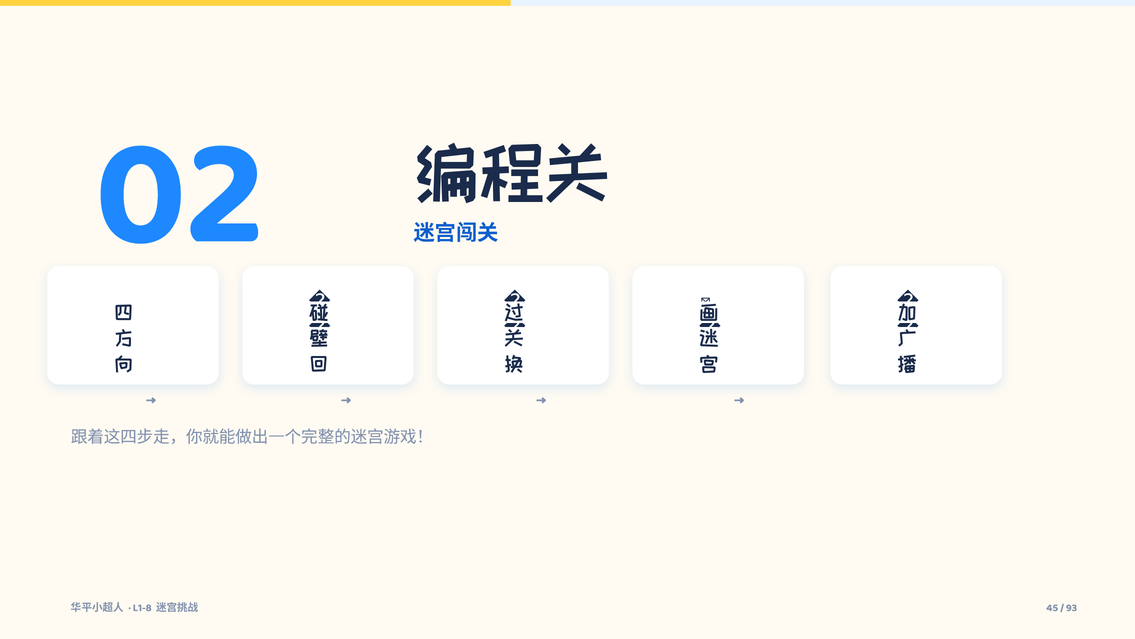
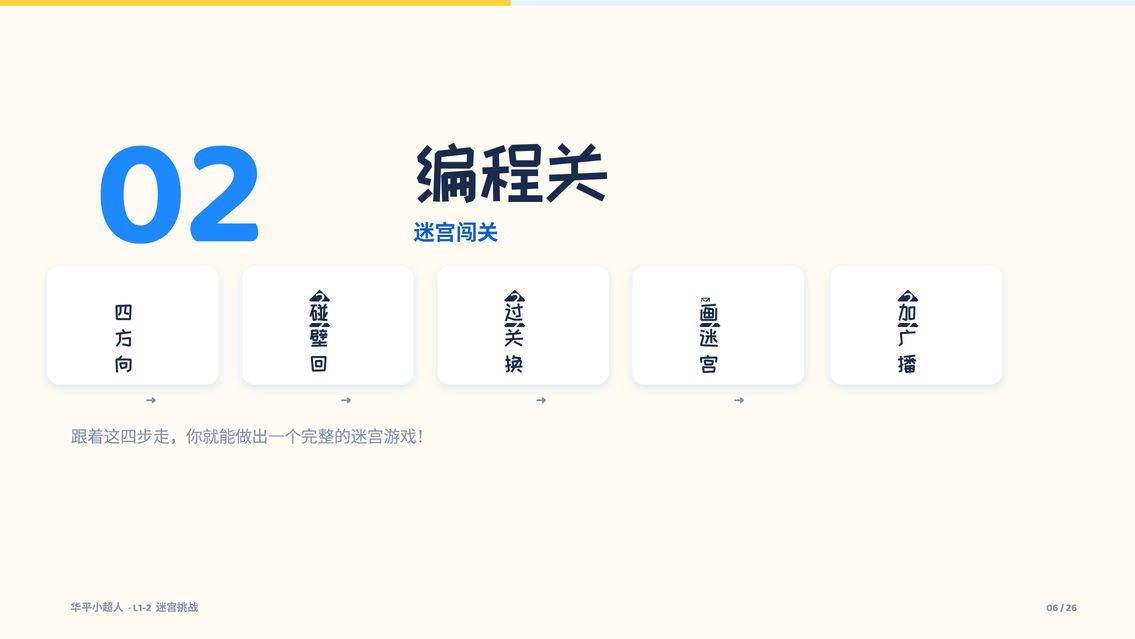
L1-8: L1-8 -> L1-2 (142, 607)
45: 45 -> 06 (1052, 607)
93: 93 -> 26 (1071, 607)
